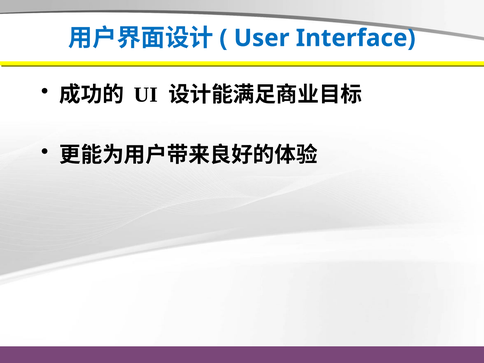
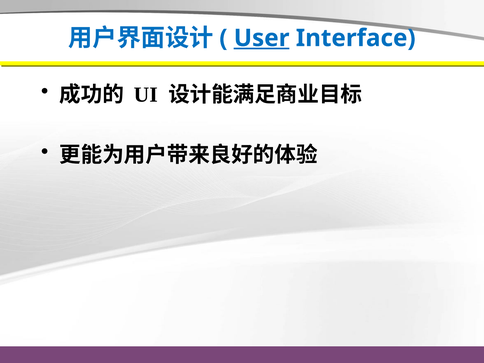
User underline: none -> present (262, 38)
